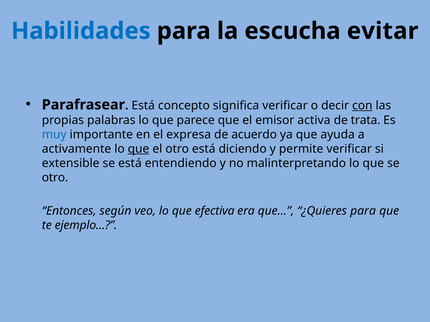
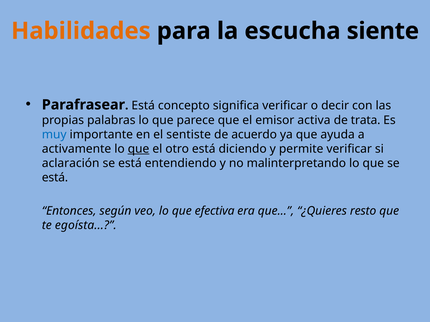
Habilidades colour: blue -> orange (81, 31)
evitar: evitar -> siente (383, 31)
con underline: present -> none (362, 106)
expresa: expresa -> sentiste (189, 135)
extensible: extensible -> aclaración (71, 164)
otro: otro -> está (55, 178)
¿Quieres para: para -> resto (363, 211)
ejemplo: ejemplo -> egoísta (86, 226)
